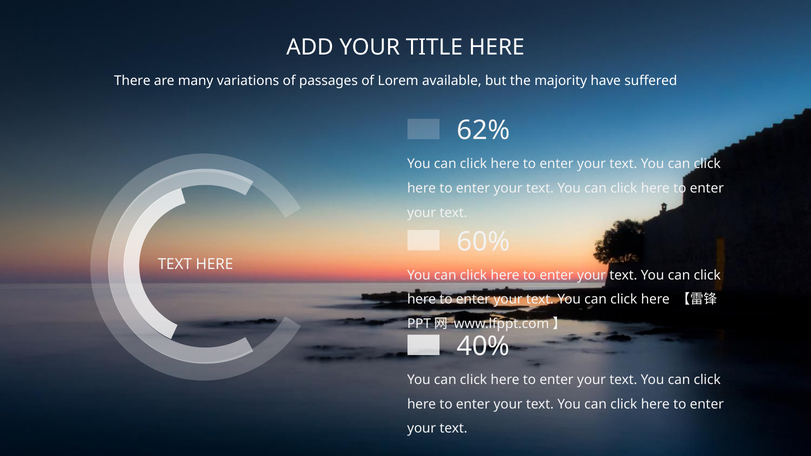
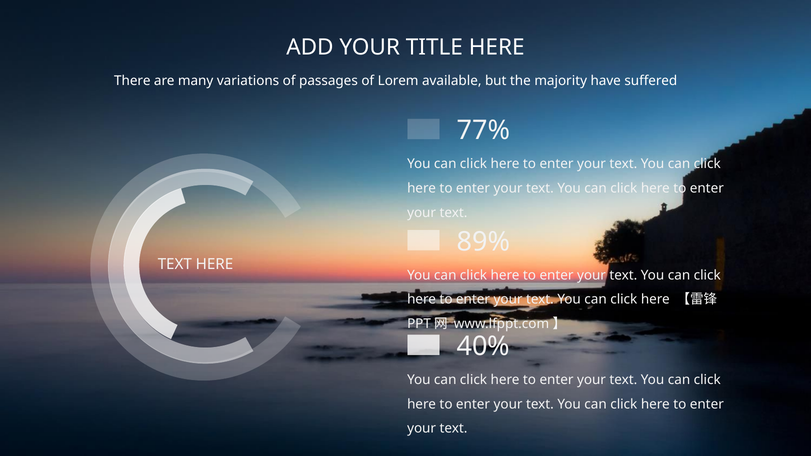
62%: 62% -> 77% (483, 131)
60%: 60% -> 89% (483, 242)
